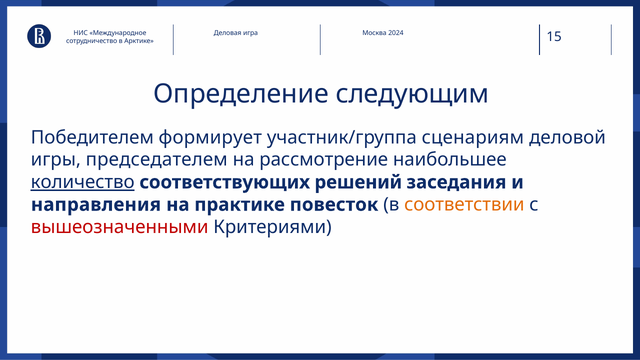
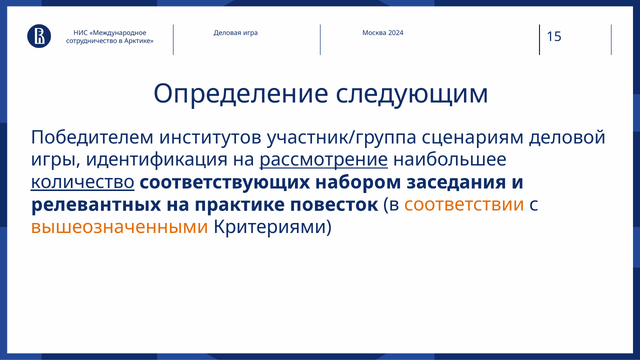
формирует: формирует -> институтов (210, 137)
председателем: председателем -> идентификация (157, 160)
рассмотрение underline: none -> present (324, 160)
решений: решений -> набором (358, 182)
направления: направления -> релевантных (96, 205)
вышеозначенными colour: red -> orange (120, 227)
